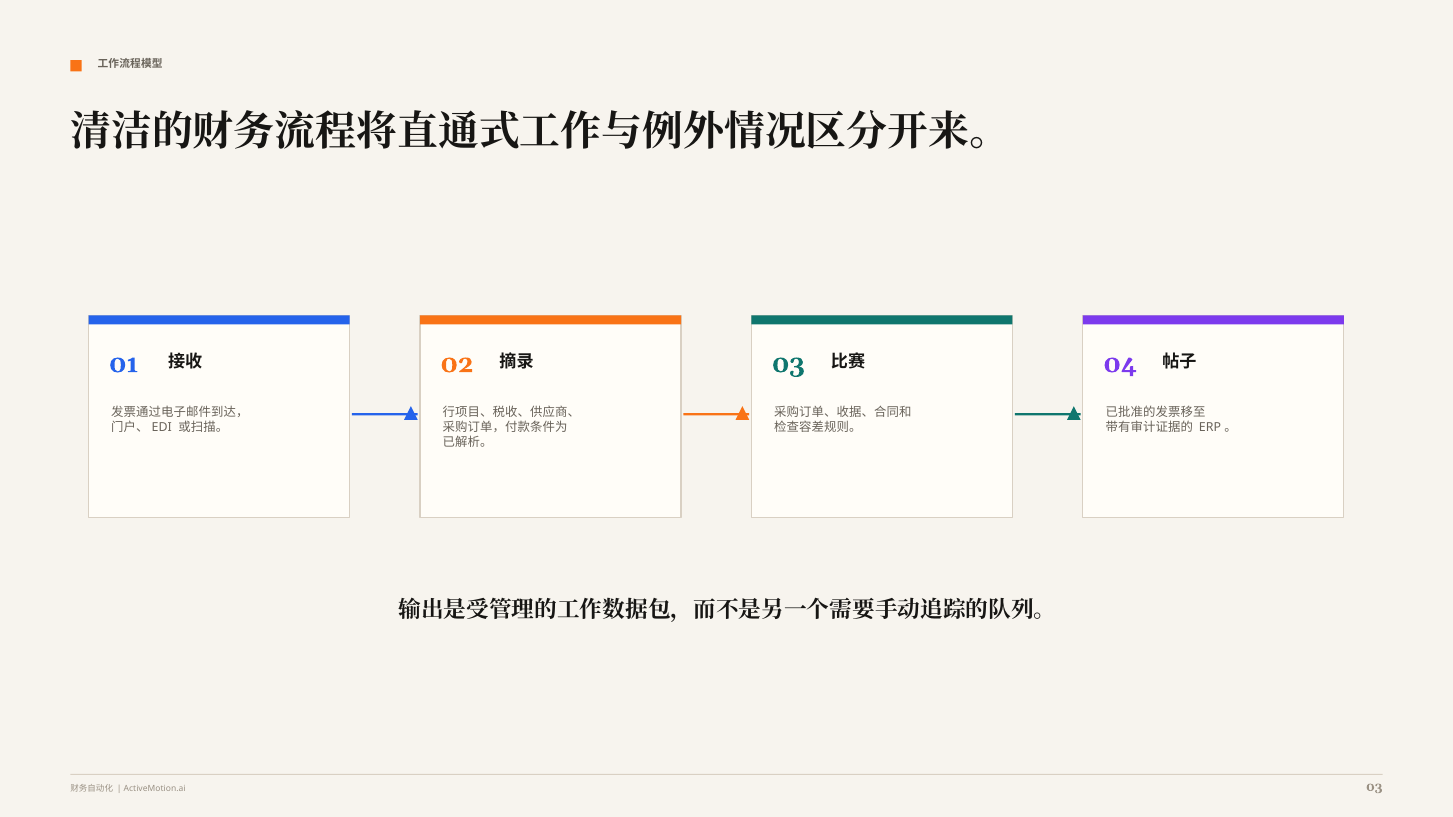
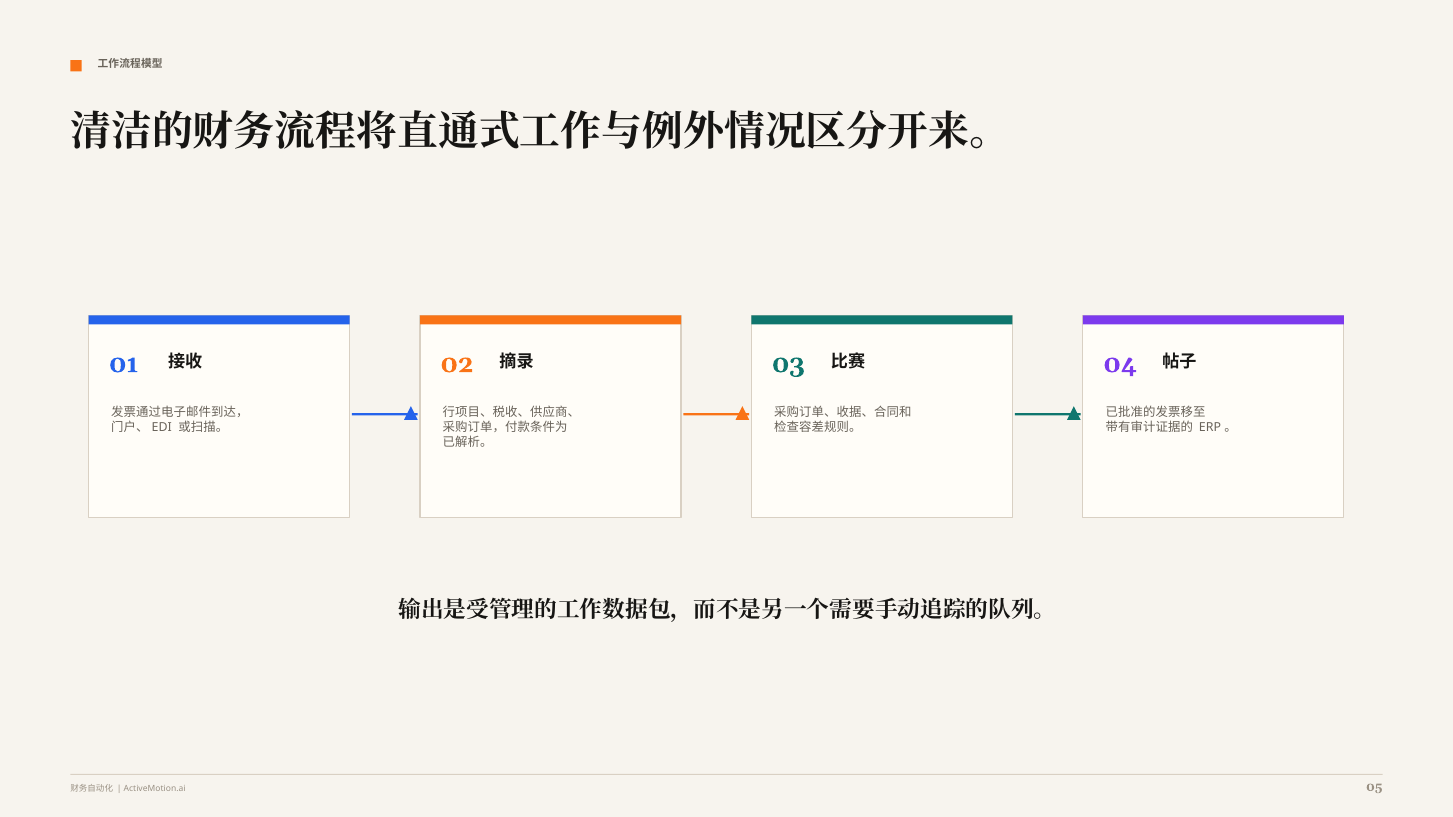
ActiveMotion.ai 03: 03 -> 05 (1374, 787)
